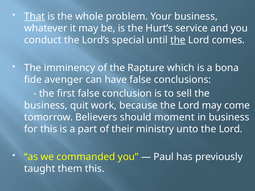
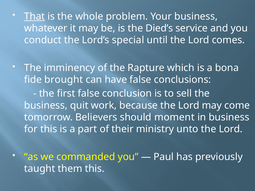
Hurt’s: Hurt’s -> Died’s (159, 28)
the underline: present -> none (178, 40)
avenger: avenger -> brought (64, 80)
